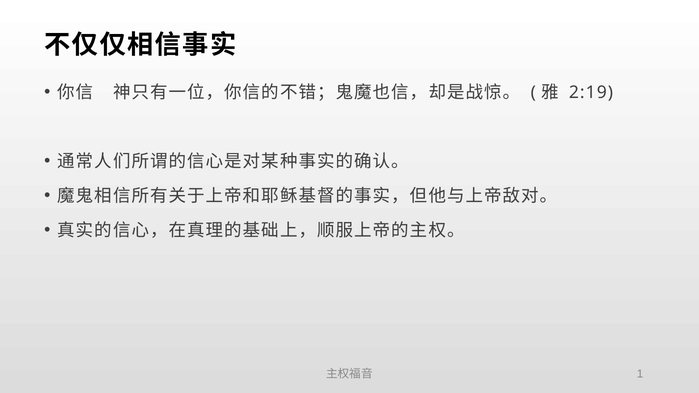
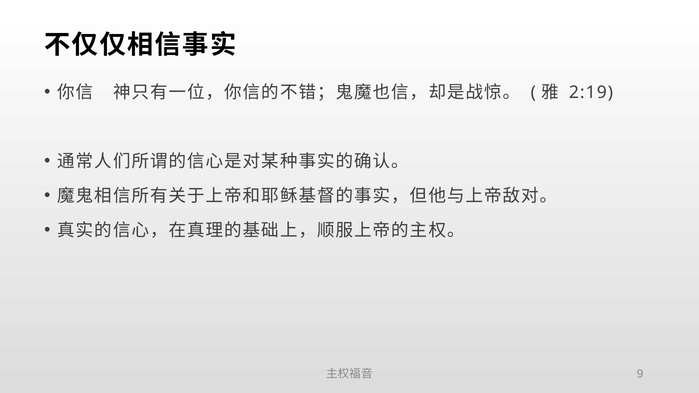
1: 1 -> 9 (640, 374)
